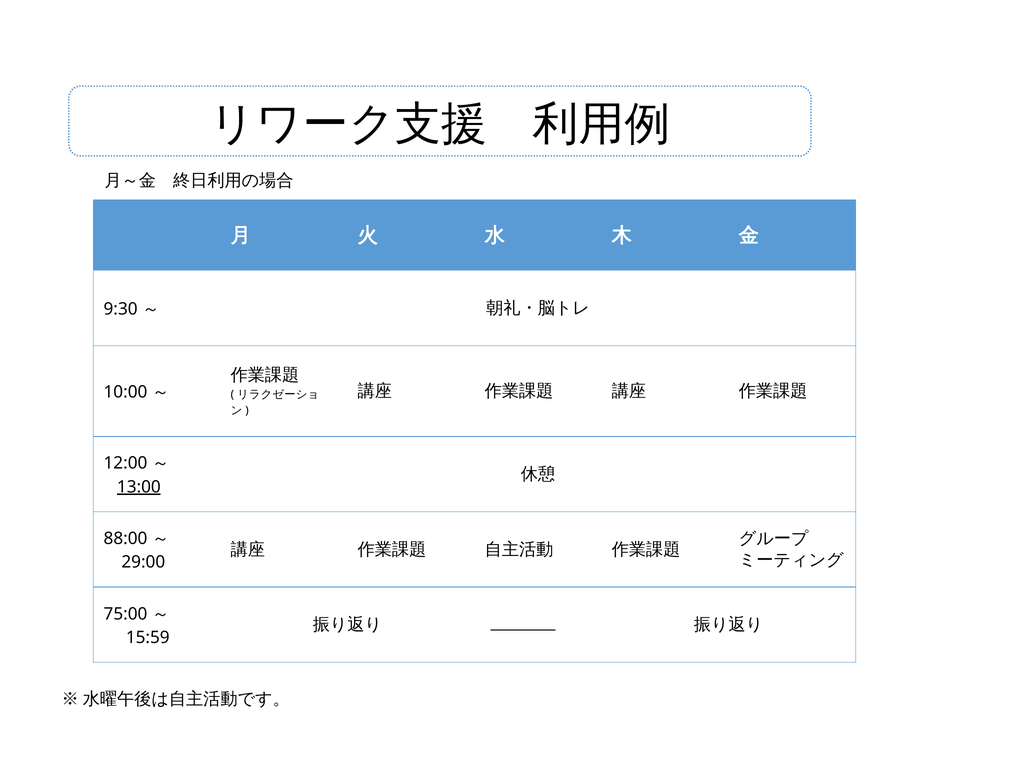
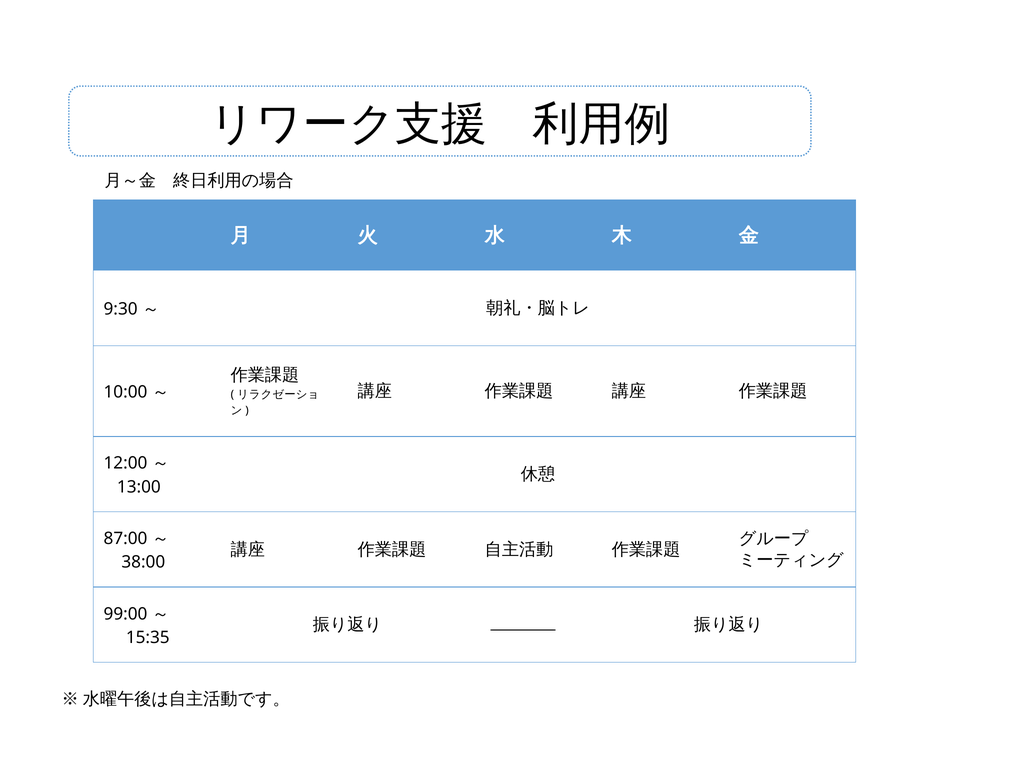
13:00 underline: present -> none (139, 487)
88:00: 88:00 -> 87:00 (125, 538)
29:00: 29:00 -> 38:00 (143, 562)
75:00: 75:00 -> 99:00 (125, 613)
15:59: 15:59 -> 15:35 (148, 637)
